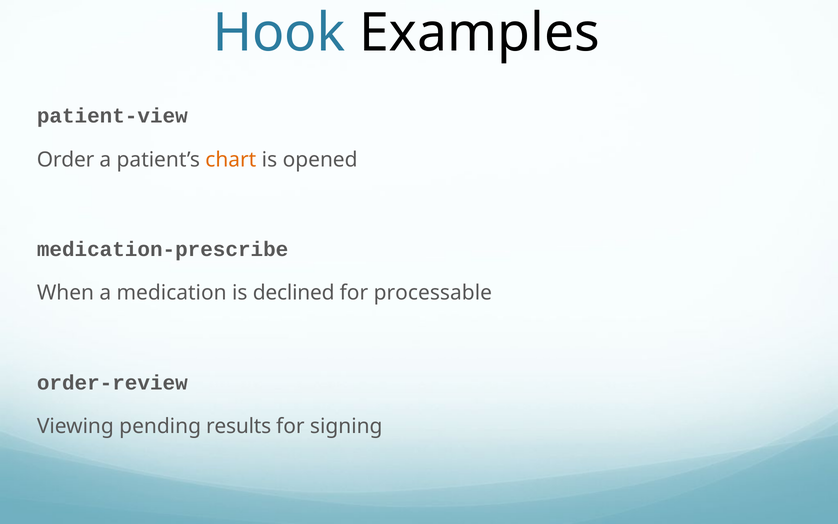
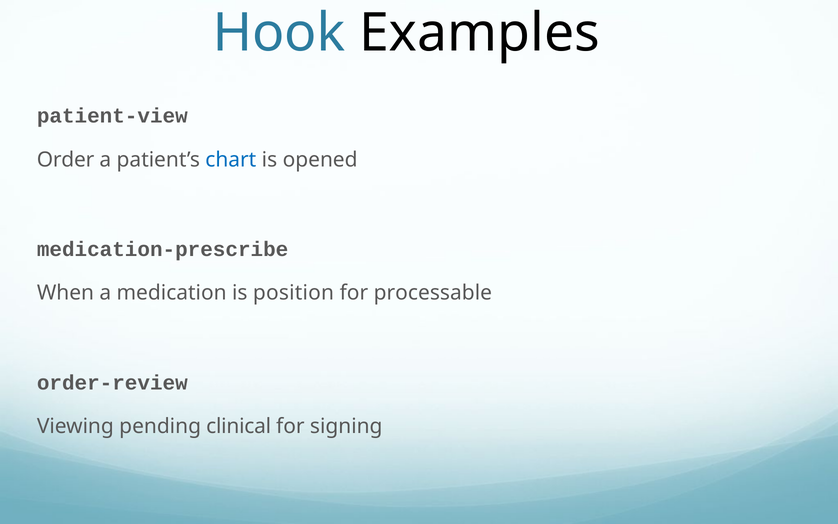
chart colour: orange -> blue (231, 160)
declined: declined -> position (293, 293)
results: results -> clinical (239, 426)
